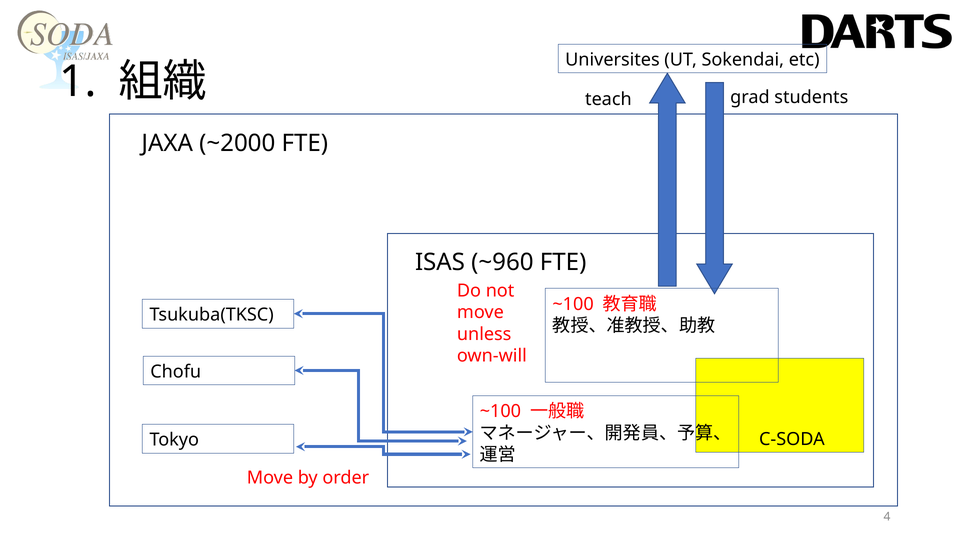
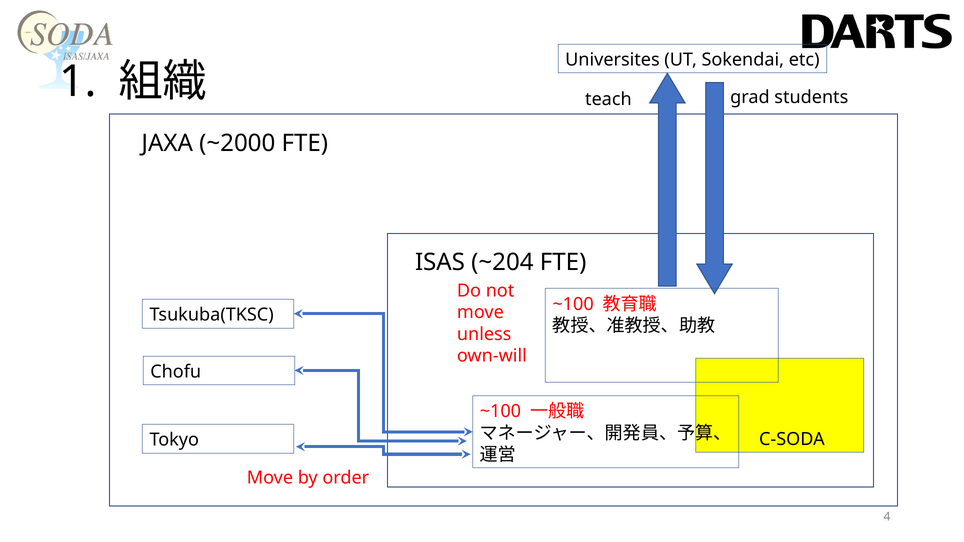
~960: ~960 -> ~204 (502, 263)
